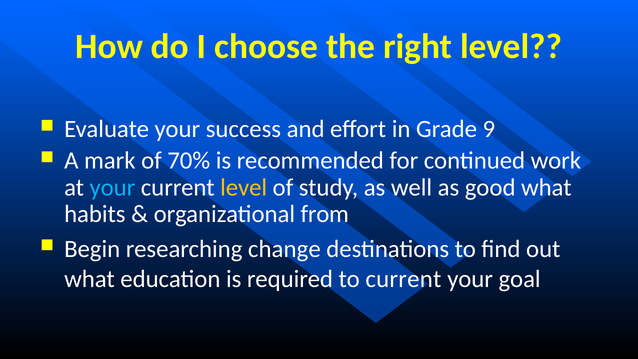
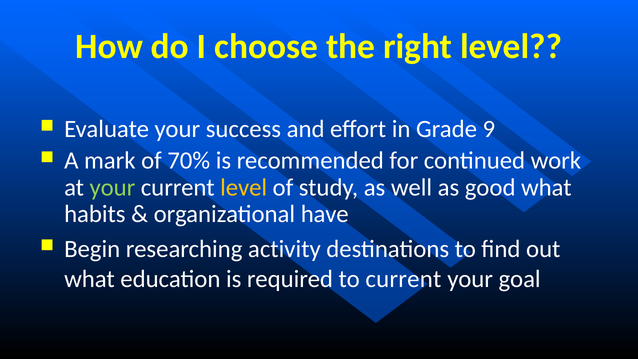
your colour: light blue -> light green (112, 187)
from: from -> have (325, 214)
change: change -> activity (284, 249)
